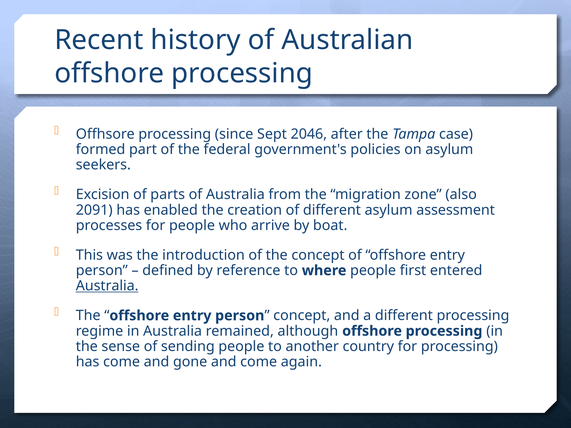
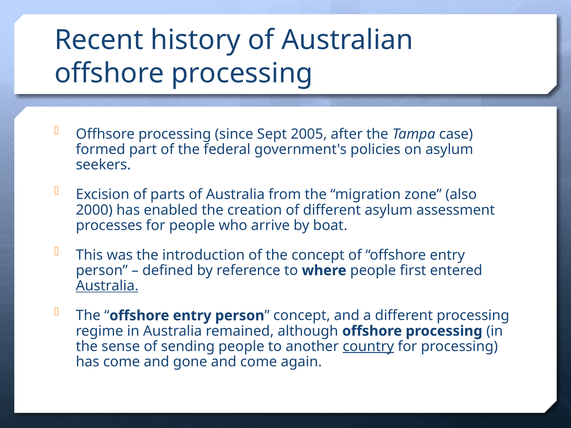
2046: 2046 -> 2005 (309, 134)
2091: 2091 -> 2000 (94, 210)
country underline: none -> present (368, 347)
